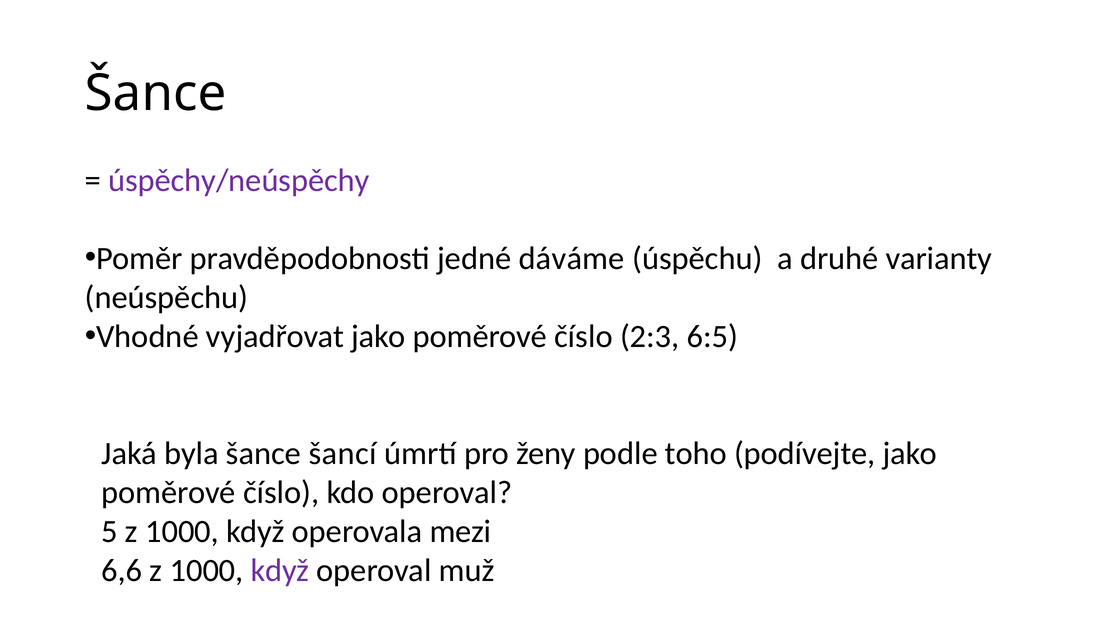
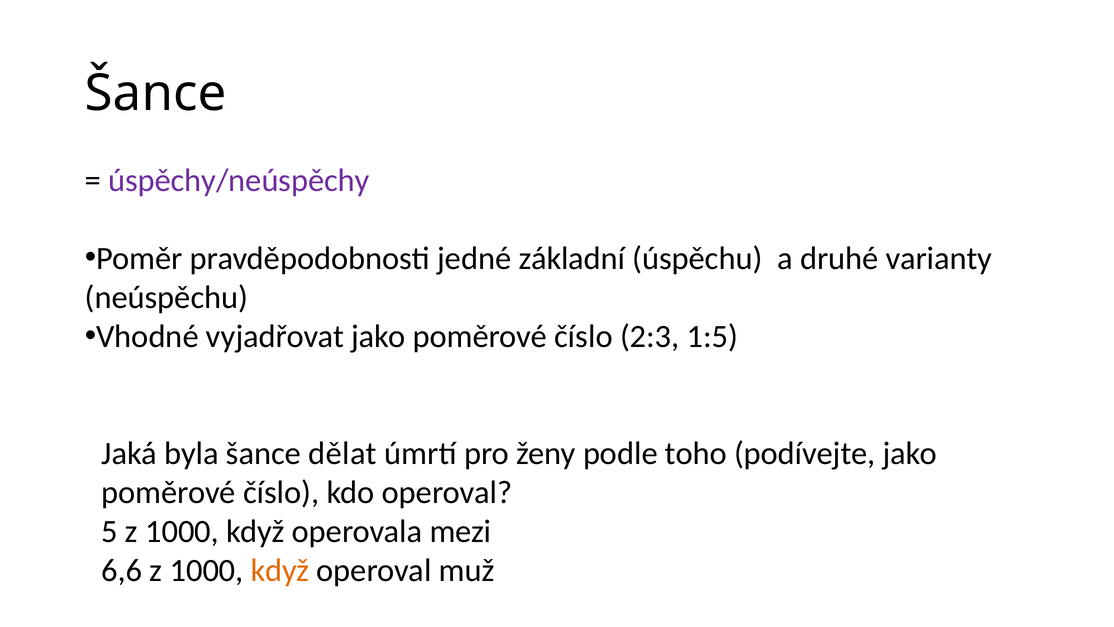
dáváme: dáváme -> základní (572, 258)
6:5: 6:5 -> 1:5 (712, 336)
šancí: šancí -> dělat (343, 453)
když colour: purple -> orange (280, 570)
